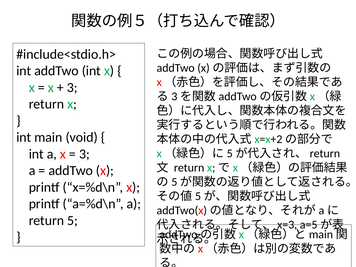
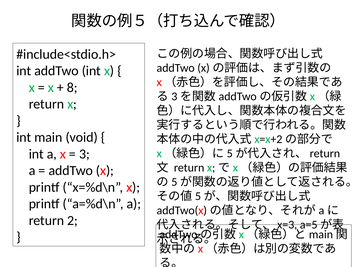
3: 3 -> 8 (72, 87)
5: 5 -> 2 (73, 220)
